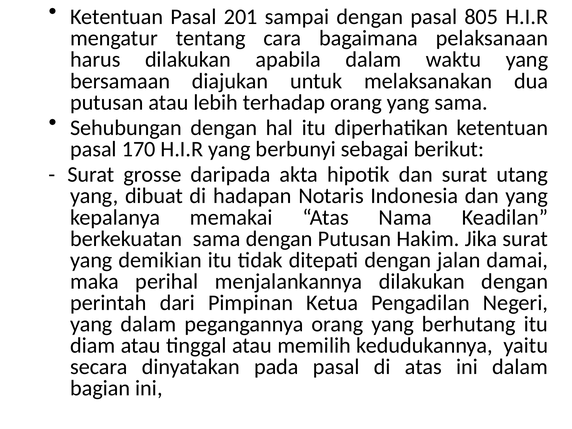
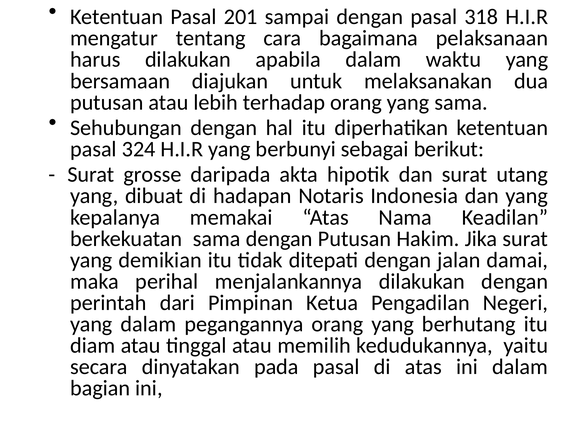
805: 805 -> 318 (481, 17)
170: 170 -> 324 (139, 149)
